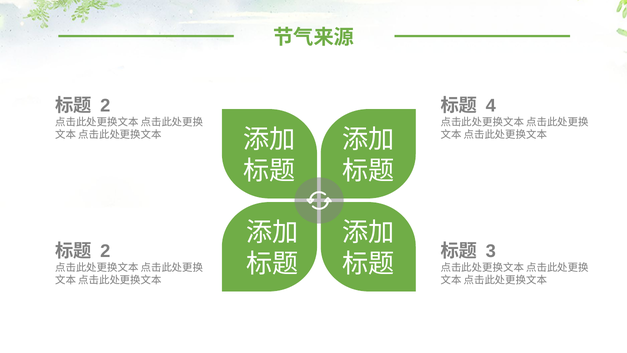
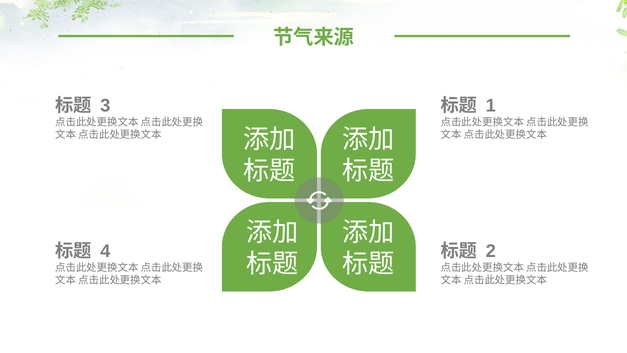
2: 2 -> 3 (105, 106)
4: 4 -> 1 (491, 106)
2: 2 -> 4 (105, 251)
3: 3 -> 2 (491, 251)
